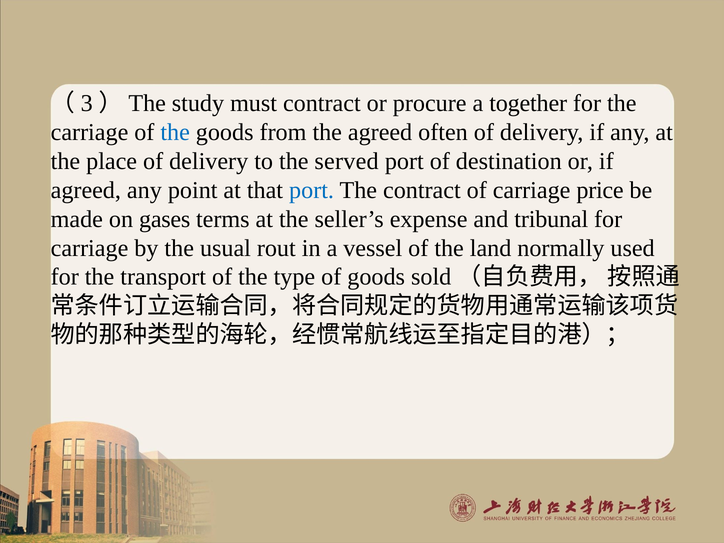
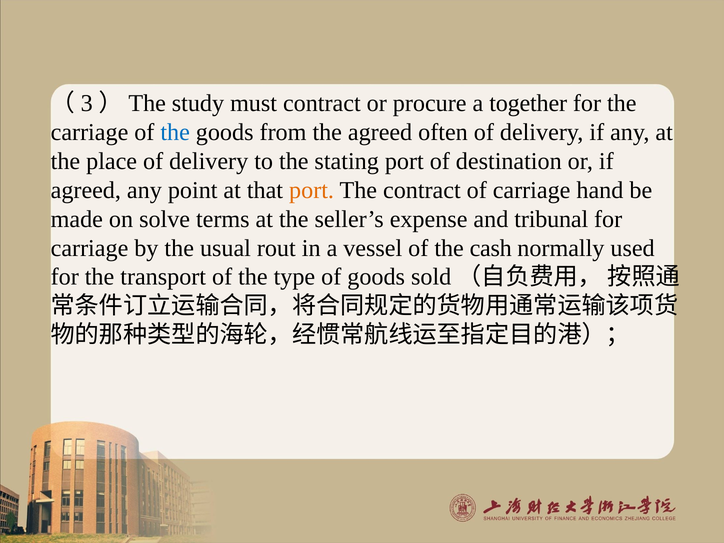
served: served -> stating (347, 161)
port colour: blue -> orange (312, 190)
price: price -> hand (600, 190)
gases: gases -> solve (165, 219)
land: land -> cash (491, 248)
